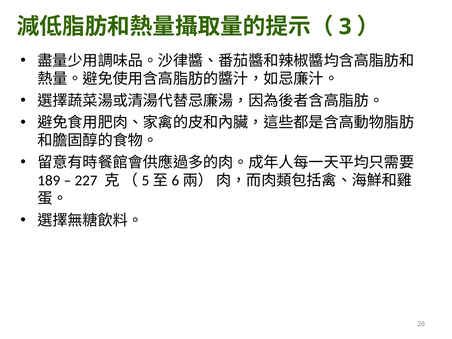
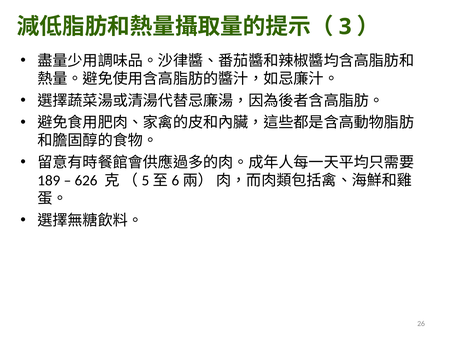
227: 227 -> 626 (86, 181)
